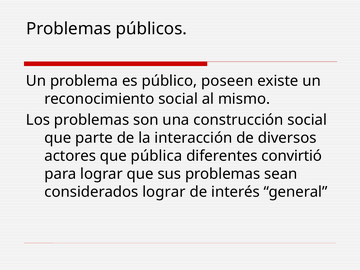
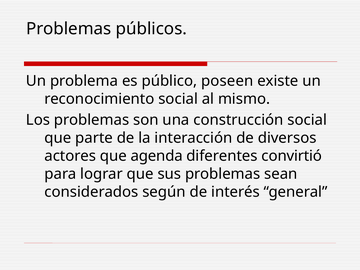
pública: pública -> agenda (157, 156)
considerados lograr: lograr -> según (164, 192)
